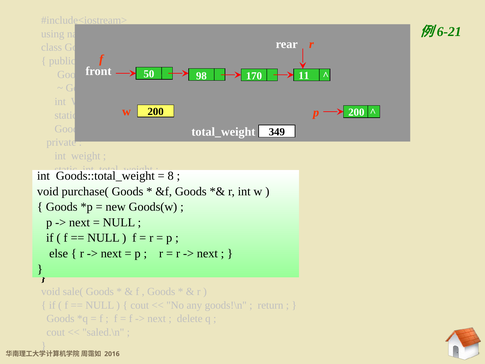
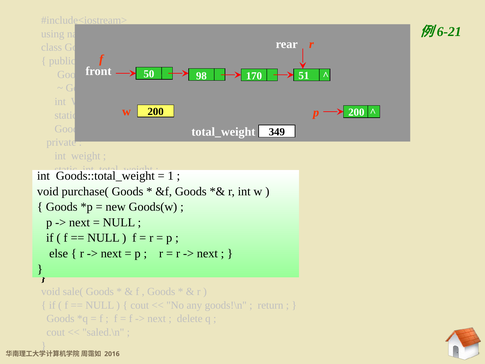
11: 11 -> 51 (304, 76)
8: 8 -> 1 (171, 176)
